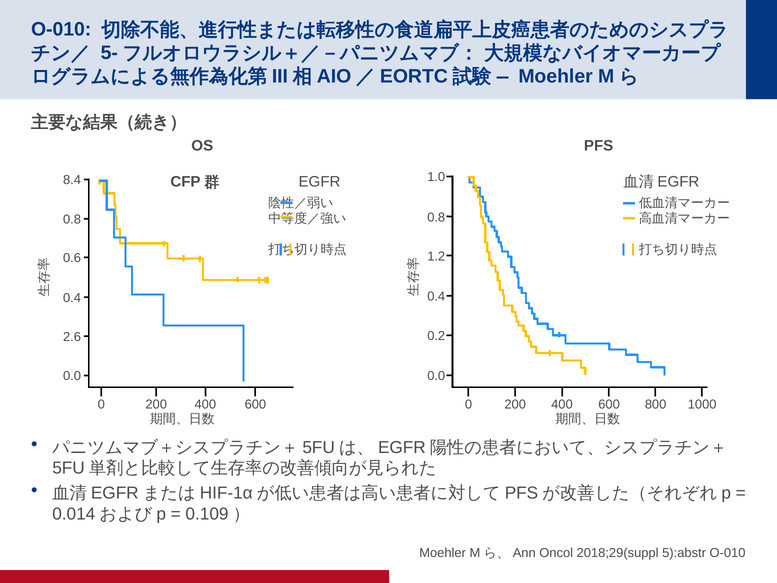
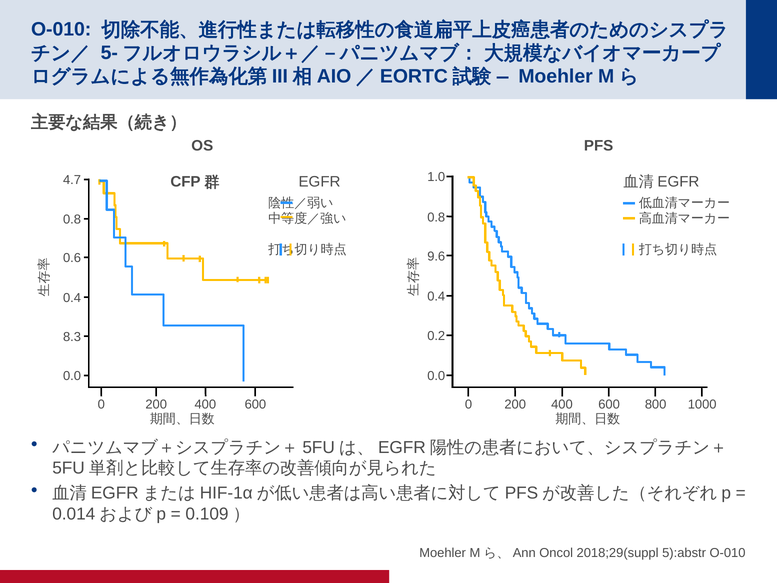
8.4: 8.4 -> 4.7 (72, 180)
1.2: 1.2 -> 9.6 (436, 256)
2.6: 2.6 -> 8.3 (72, 337)
